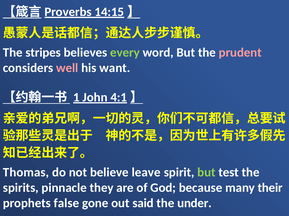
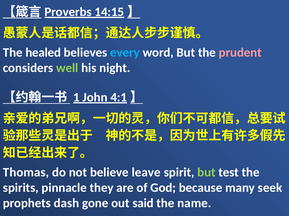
stripes: stripes -> healed (43, 53)
every colour: light green -> light blue (125, 53)
well colour: pink -> light green (67, 68)
want: want -> night (115, 68)
their: their -> seek (270, 188)
false: false -> dash (66, 204)
under: under -> name (194, 204)
